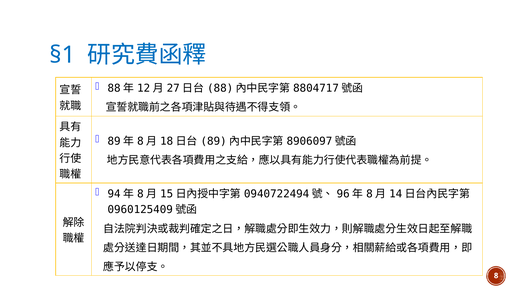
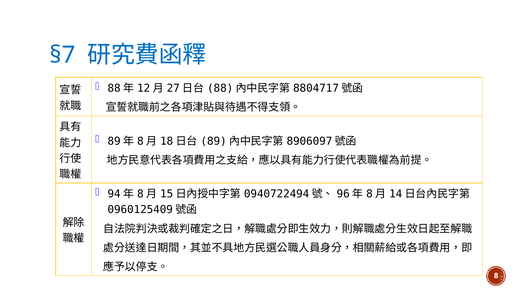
§1: §1 -> §7 (62, 55)
